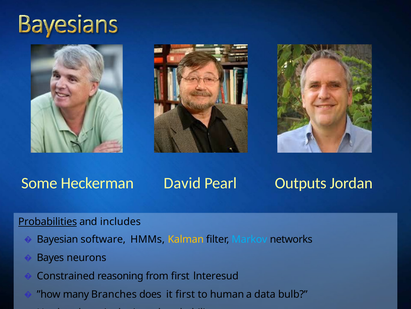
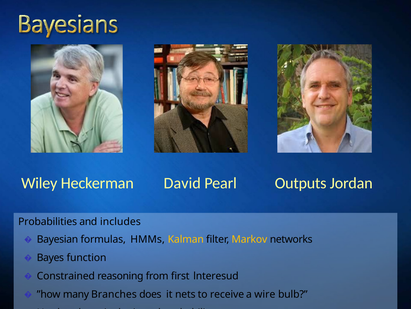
Some: Some -> Wiley (39, 183)
Probabilities underline: present -> none (48, 221)
software: software -> formulas (103, 239)
Markov colour: light blue -> yellow (249, 239)
neurons: neurons -> function (87, 257)
it first: first -> nets (185, 294)
human: human -> receive (227, 294)
data: data -> wire (265, 294)
